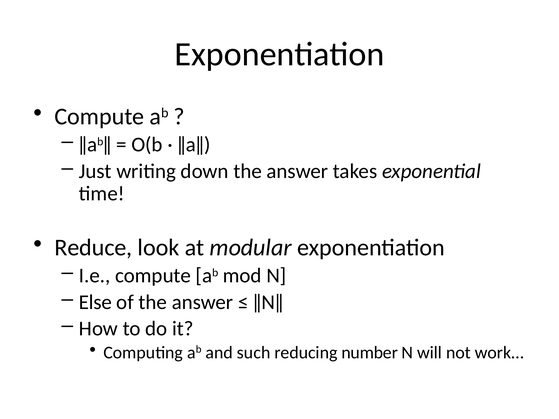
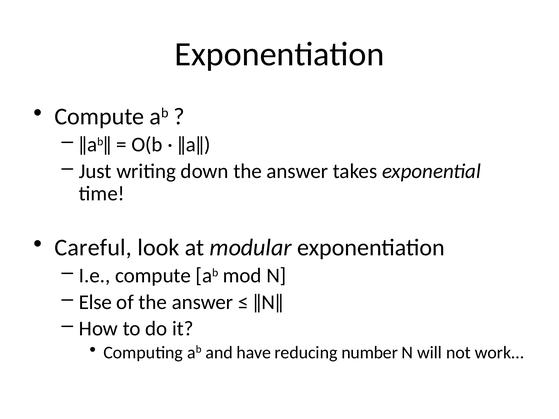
Reduce: Reduce -> Careful (93, 248)
such: such -> have (254, 353)
